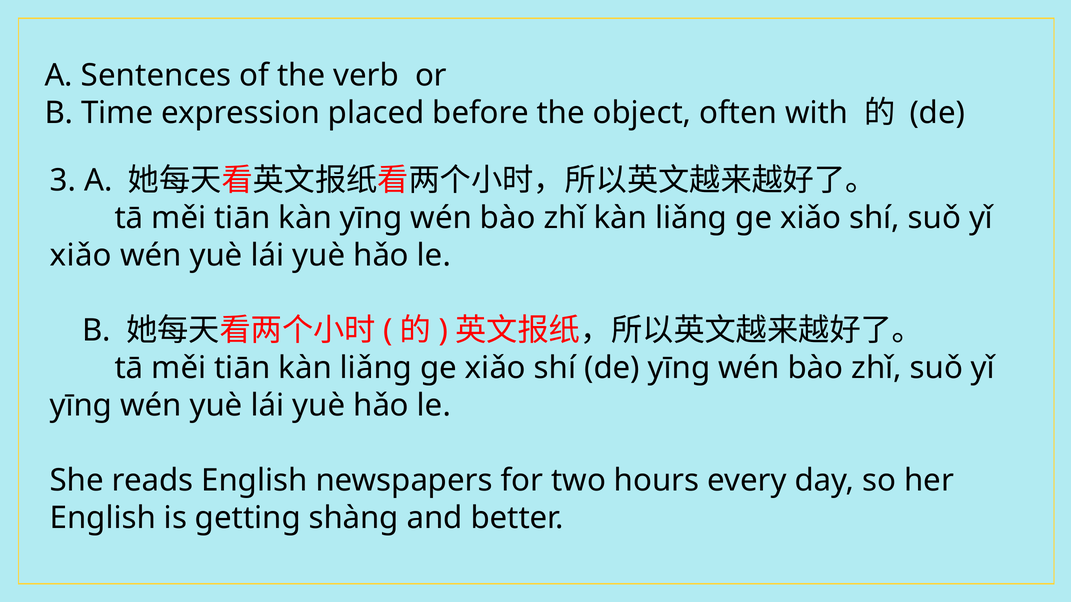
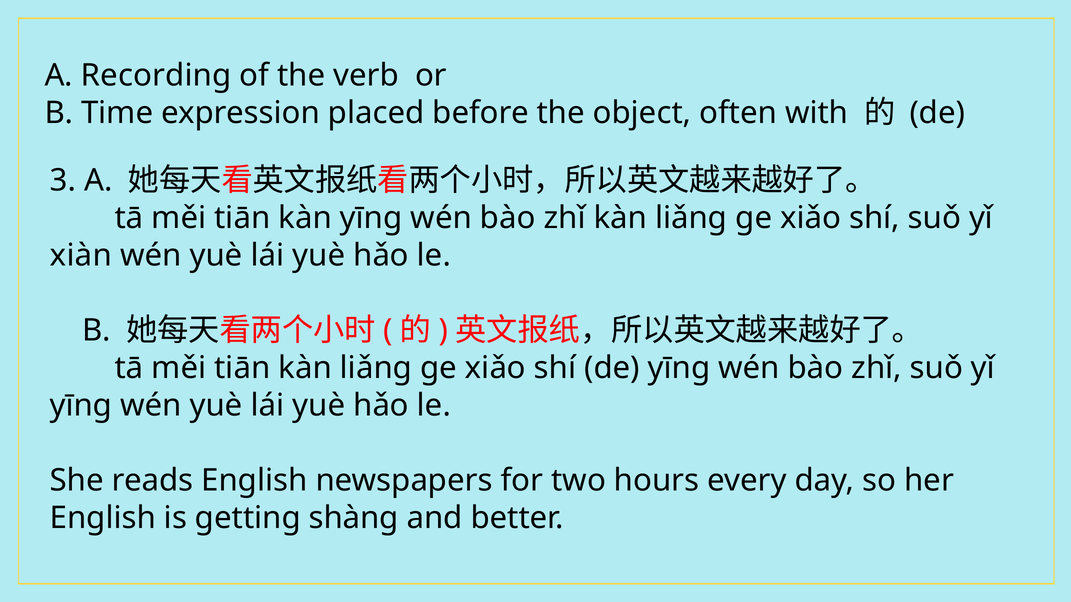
Sentences: Sentences -> Recording (156, 76)
xiǎo: xiǎo -> xiàn (81, 256)
